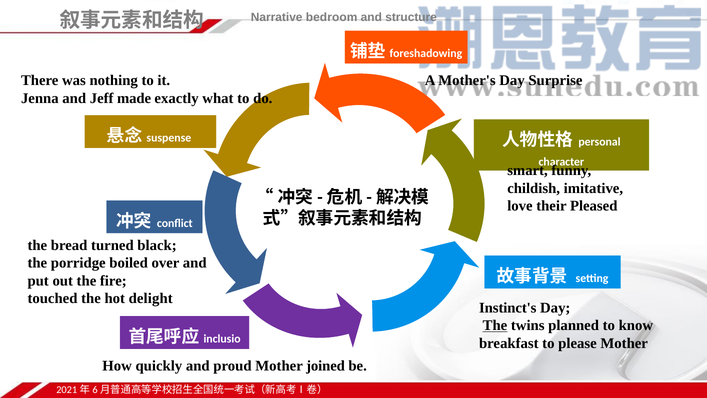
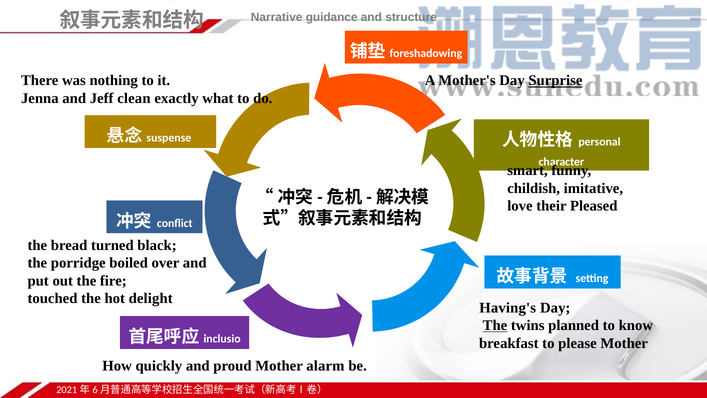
bedroom: bedroom -> guidance (332, 17)
Surprise underline: none -> present (555, 81)
made: made -> clean (134, 98)
Instinct's: Instinct's -> Having's (508, 308)
joined: joined -> alarm (325, 365)
